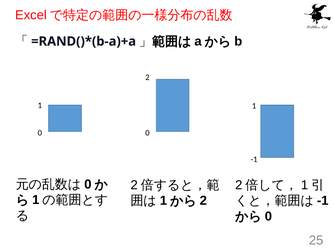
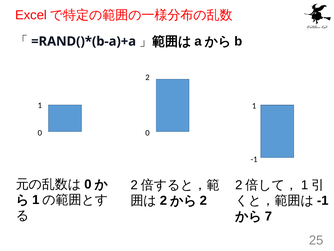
1: 1 -> 2 (163, 200)
0: 0 -> 7 (268, 216)
